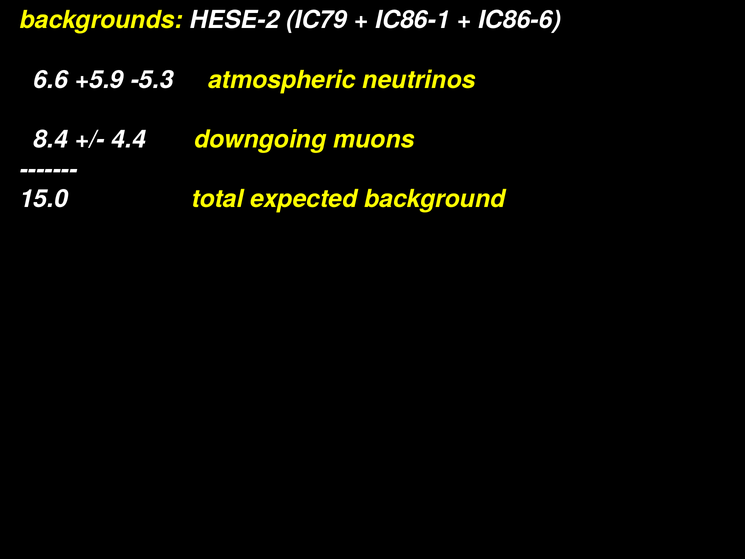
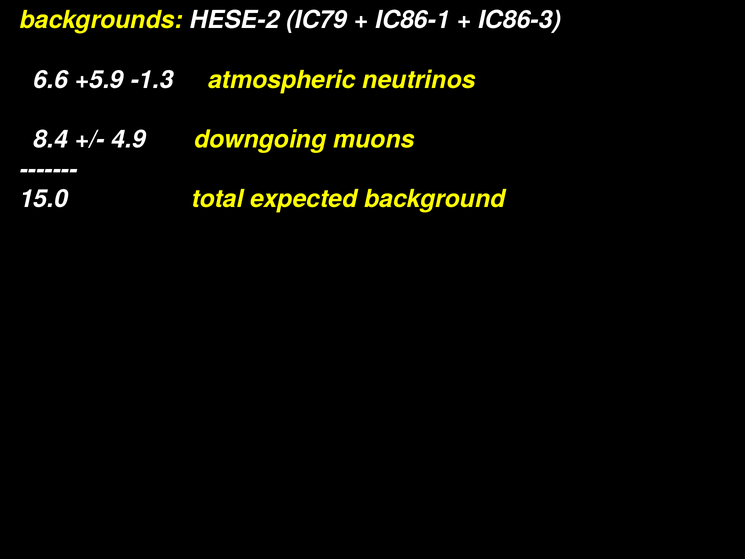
IC86-6: IC86-6 -> IC86-3 (519, 20)
-5.3: -5.3 -> -1.3 (152, 80)
4.4: 4.4 -> 4.9 (129, 139)
